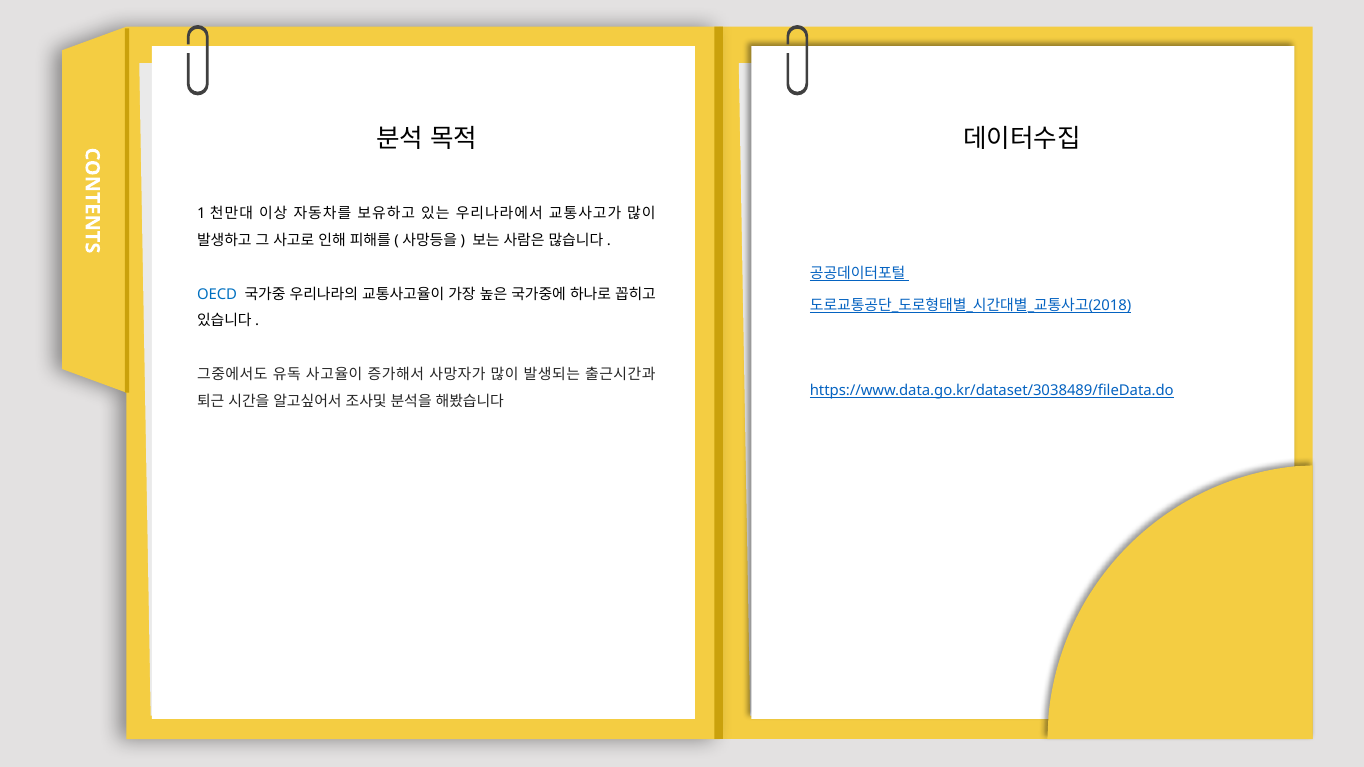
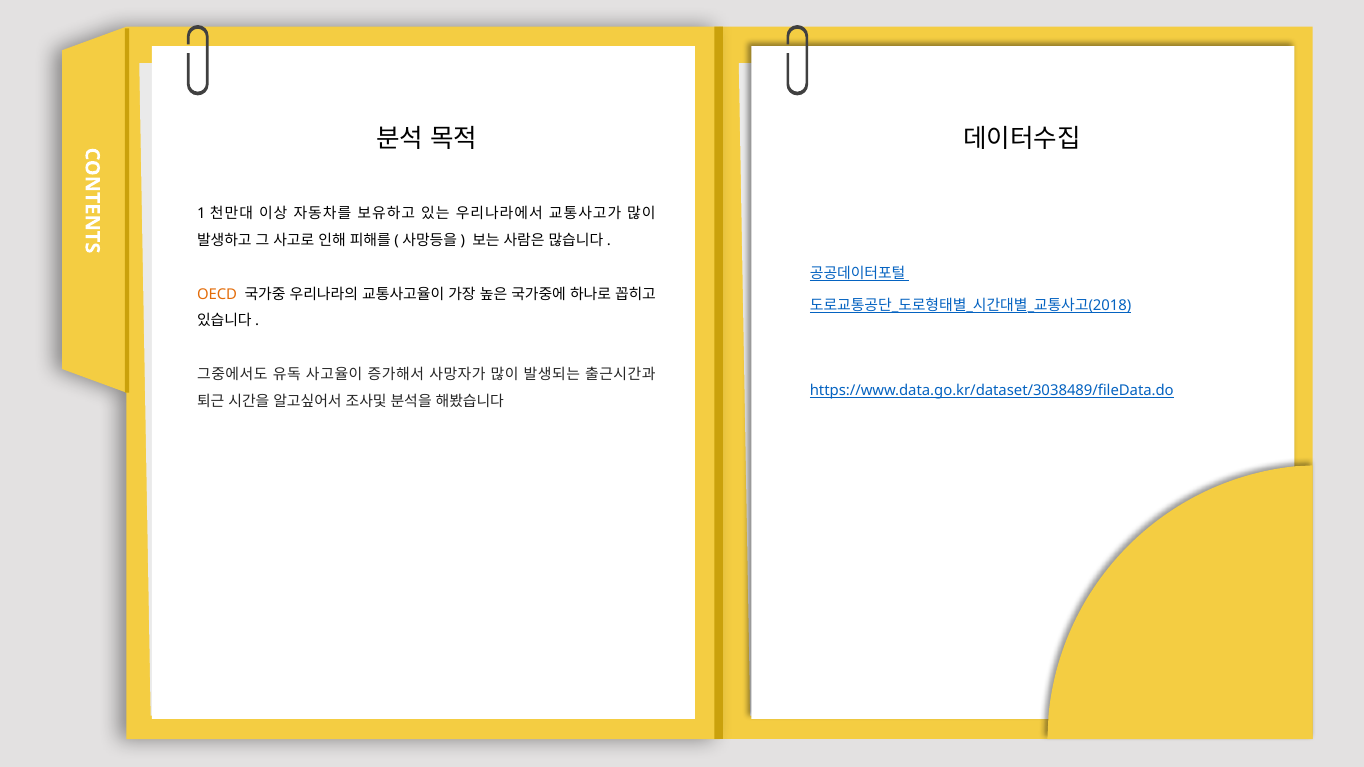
OECD colour: blue -> orange (217, 294)
